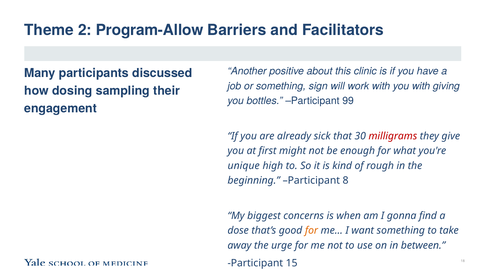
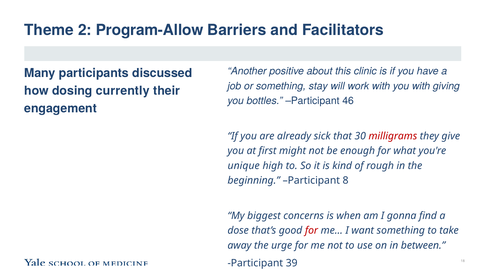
sign: sign -> stay (318, 86)
sampling: sampling -> currently (123, 91)
99: 99 -> 46 (348, 101)
for colour: orange -> red (311, 230)
15: 15 -> 39 (292, 263)
